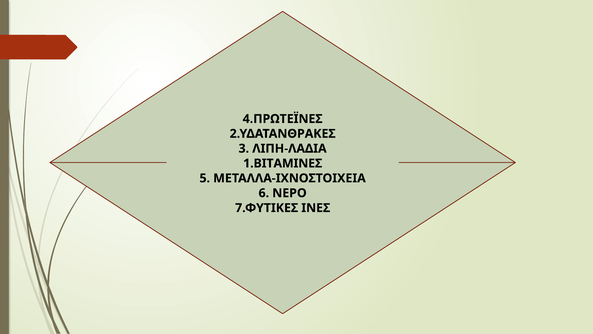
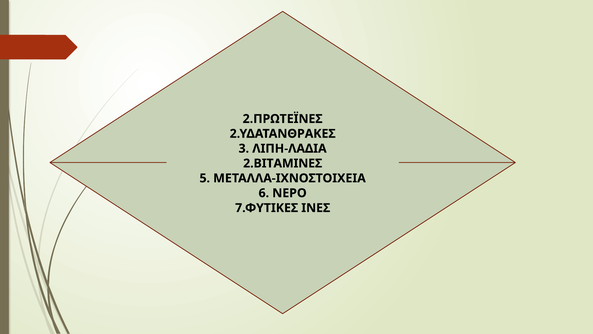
4.ΠΡΩΤΕΪΝΕΣ: 4.ΠΡΩΤΕΪΝΕΣ -> 2.ΠΡΩΤΕΪΝΕΣ (283, 119)
1.ΒΙΤΑΜΙΝΕΣ: 1.ΒΙΤΑΜΙΝΕΣ -> 2.ΒΙΤΑΜΙΝΕΣ (283, 163)
